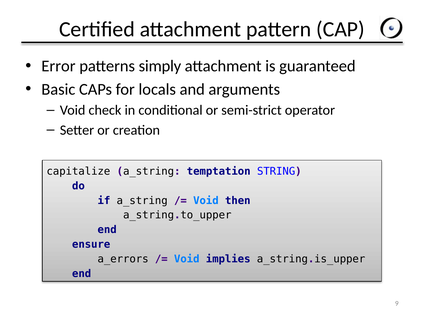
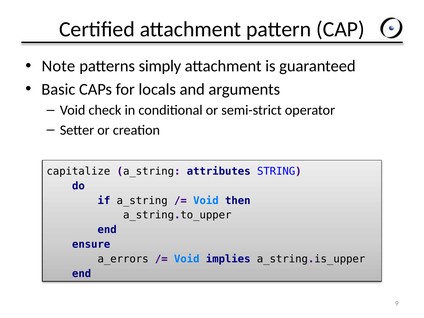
Error: Error -> Note (58, 66)
temptation: temptation -> attributes (219, 171)
